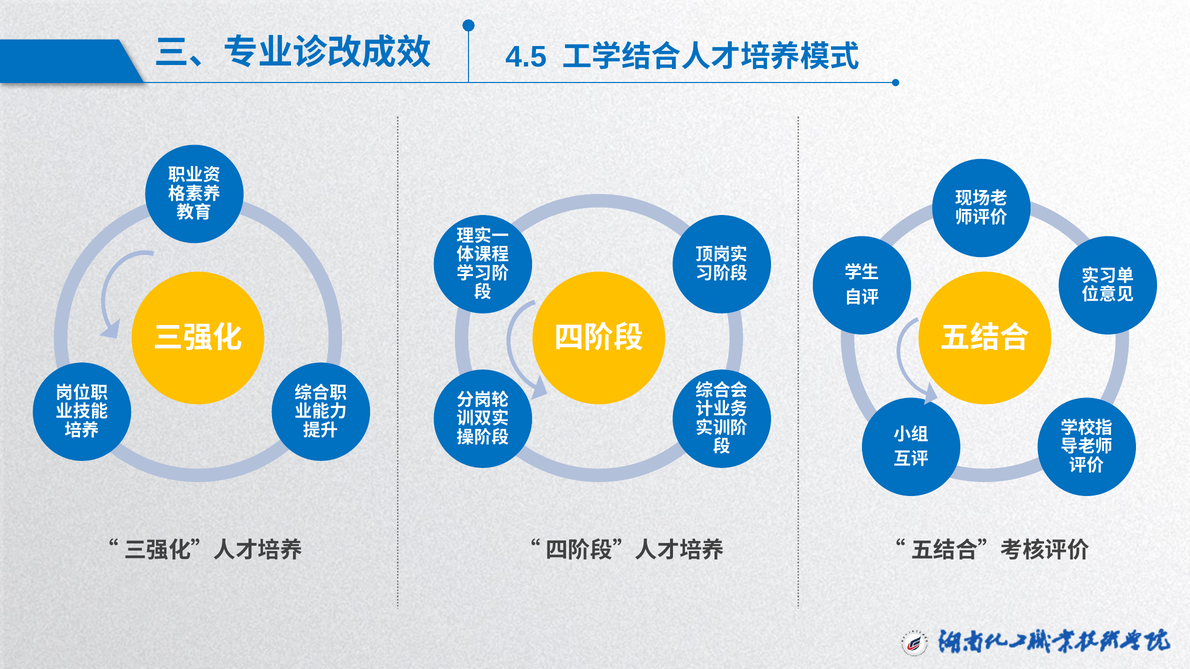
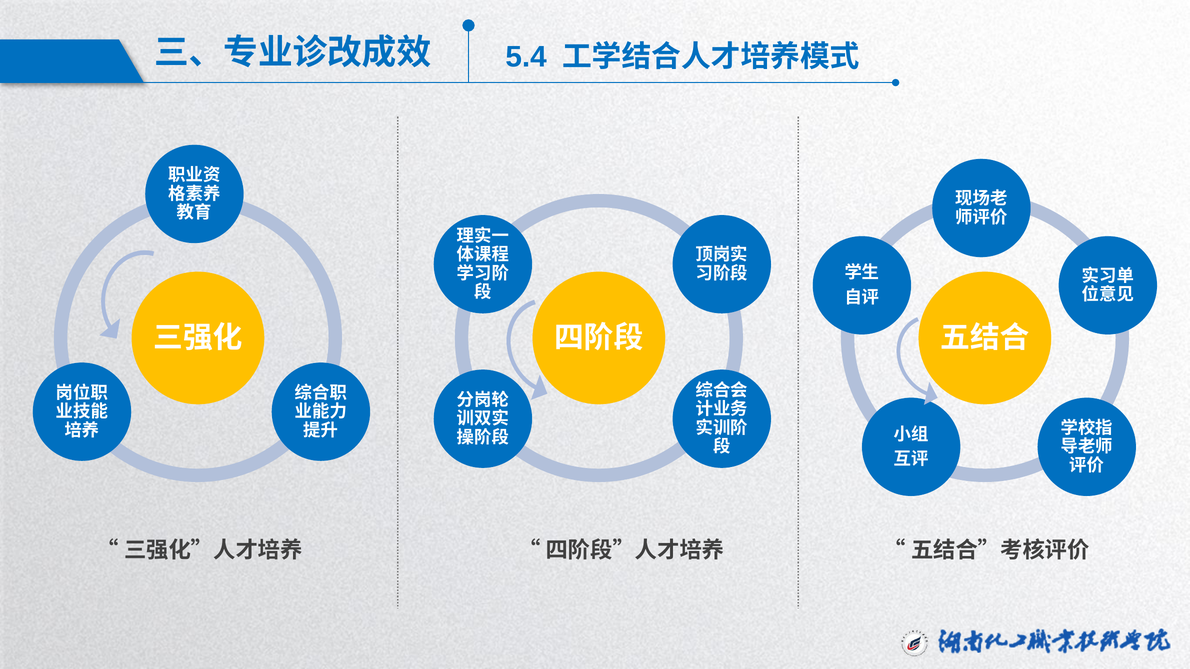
4.5: 4.5 -> 5.4 (526, 57)
